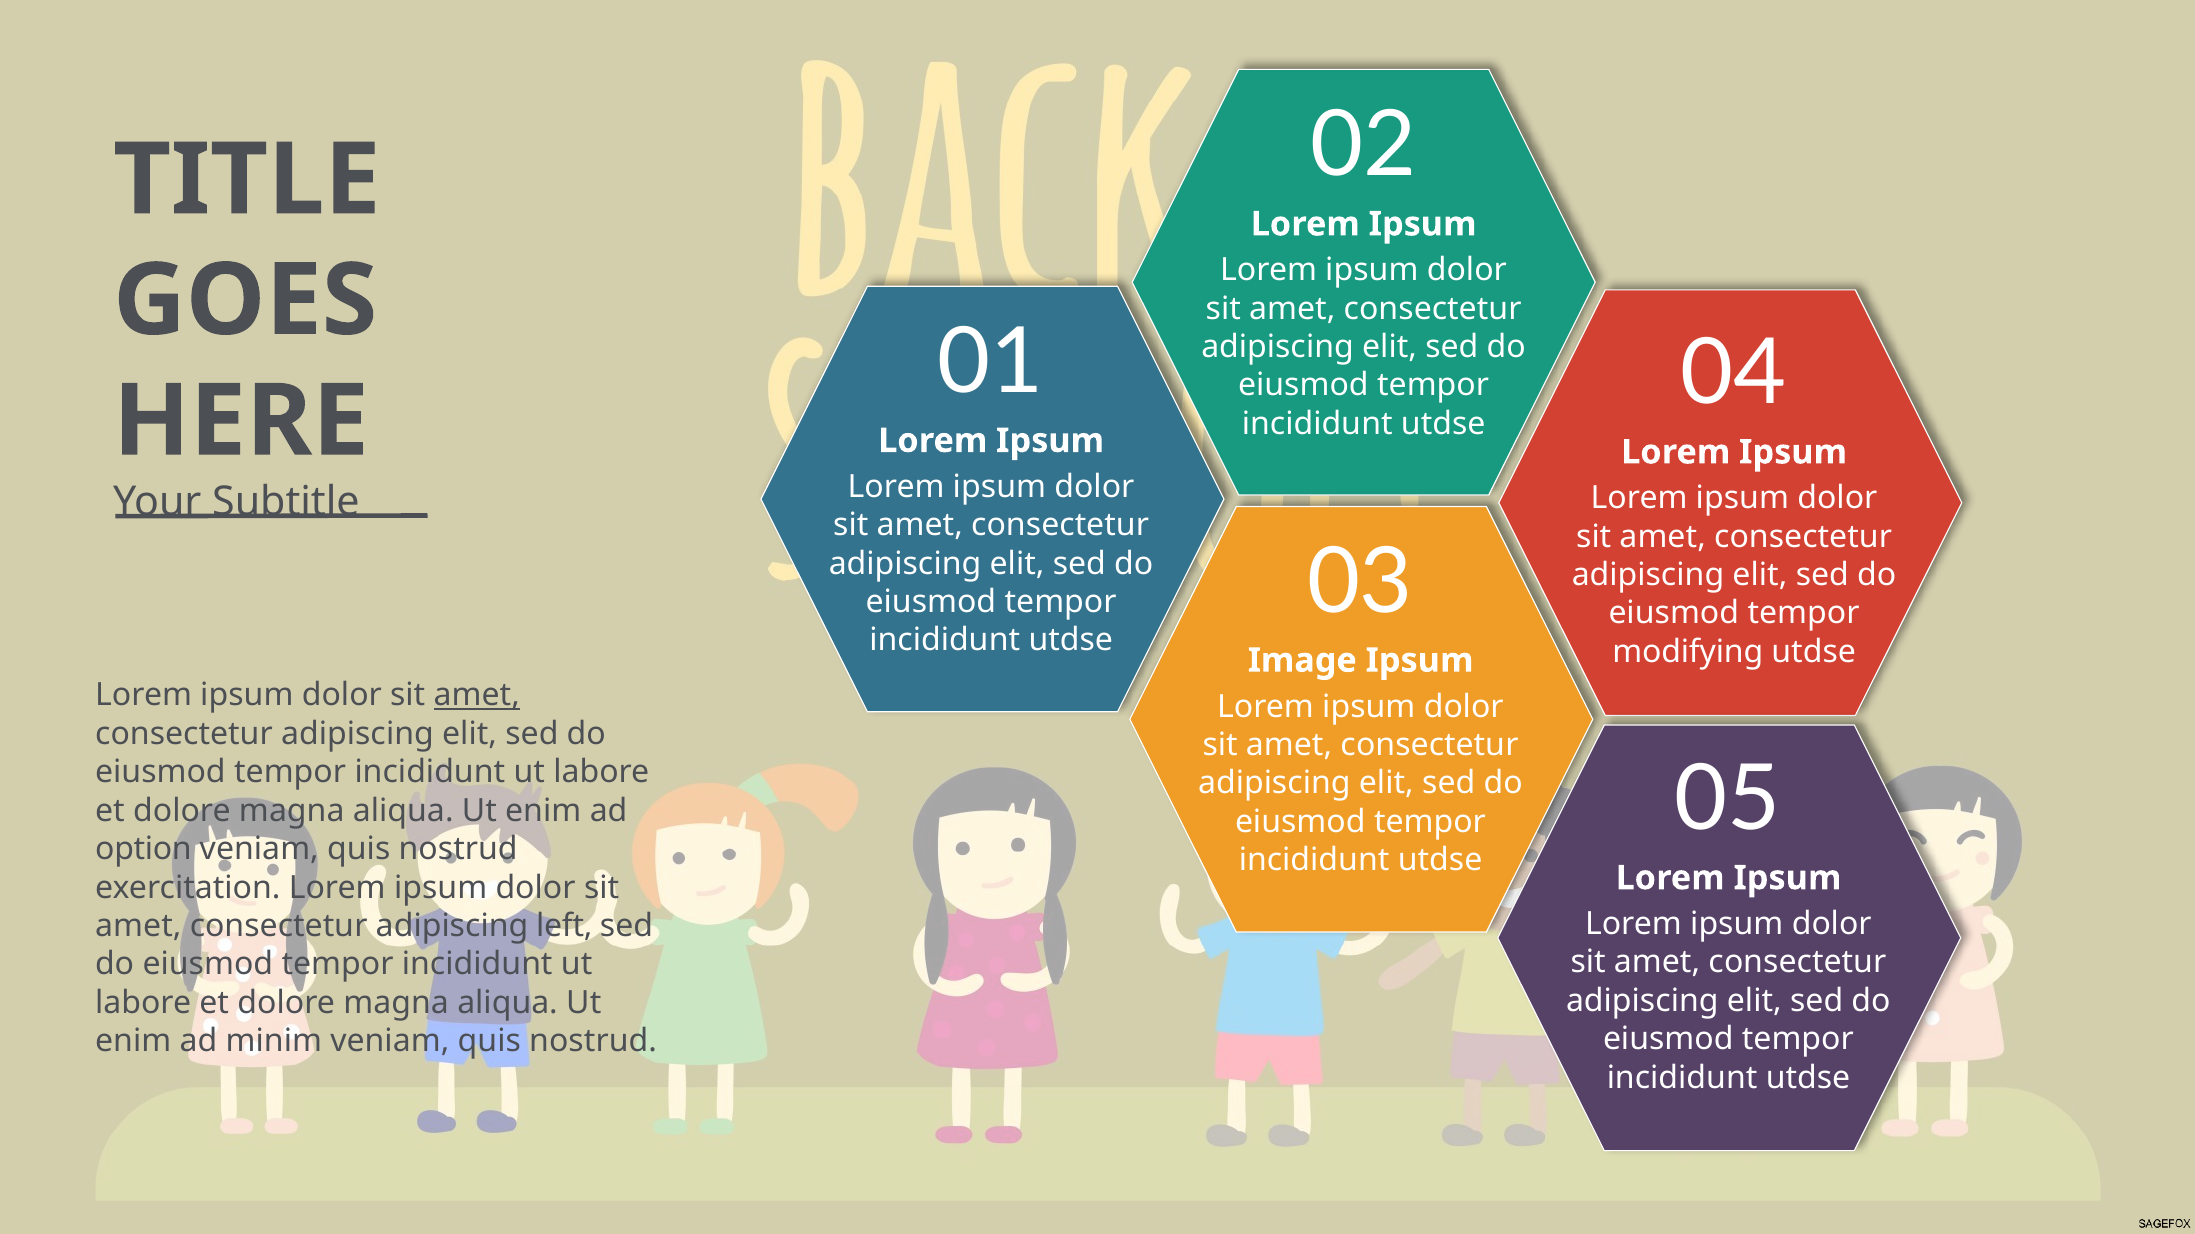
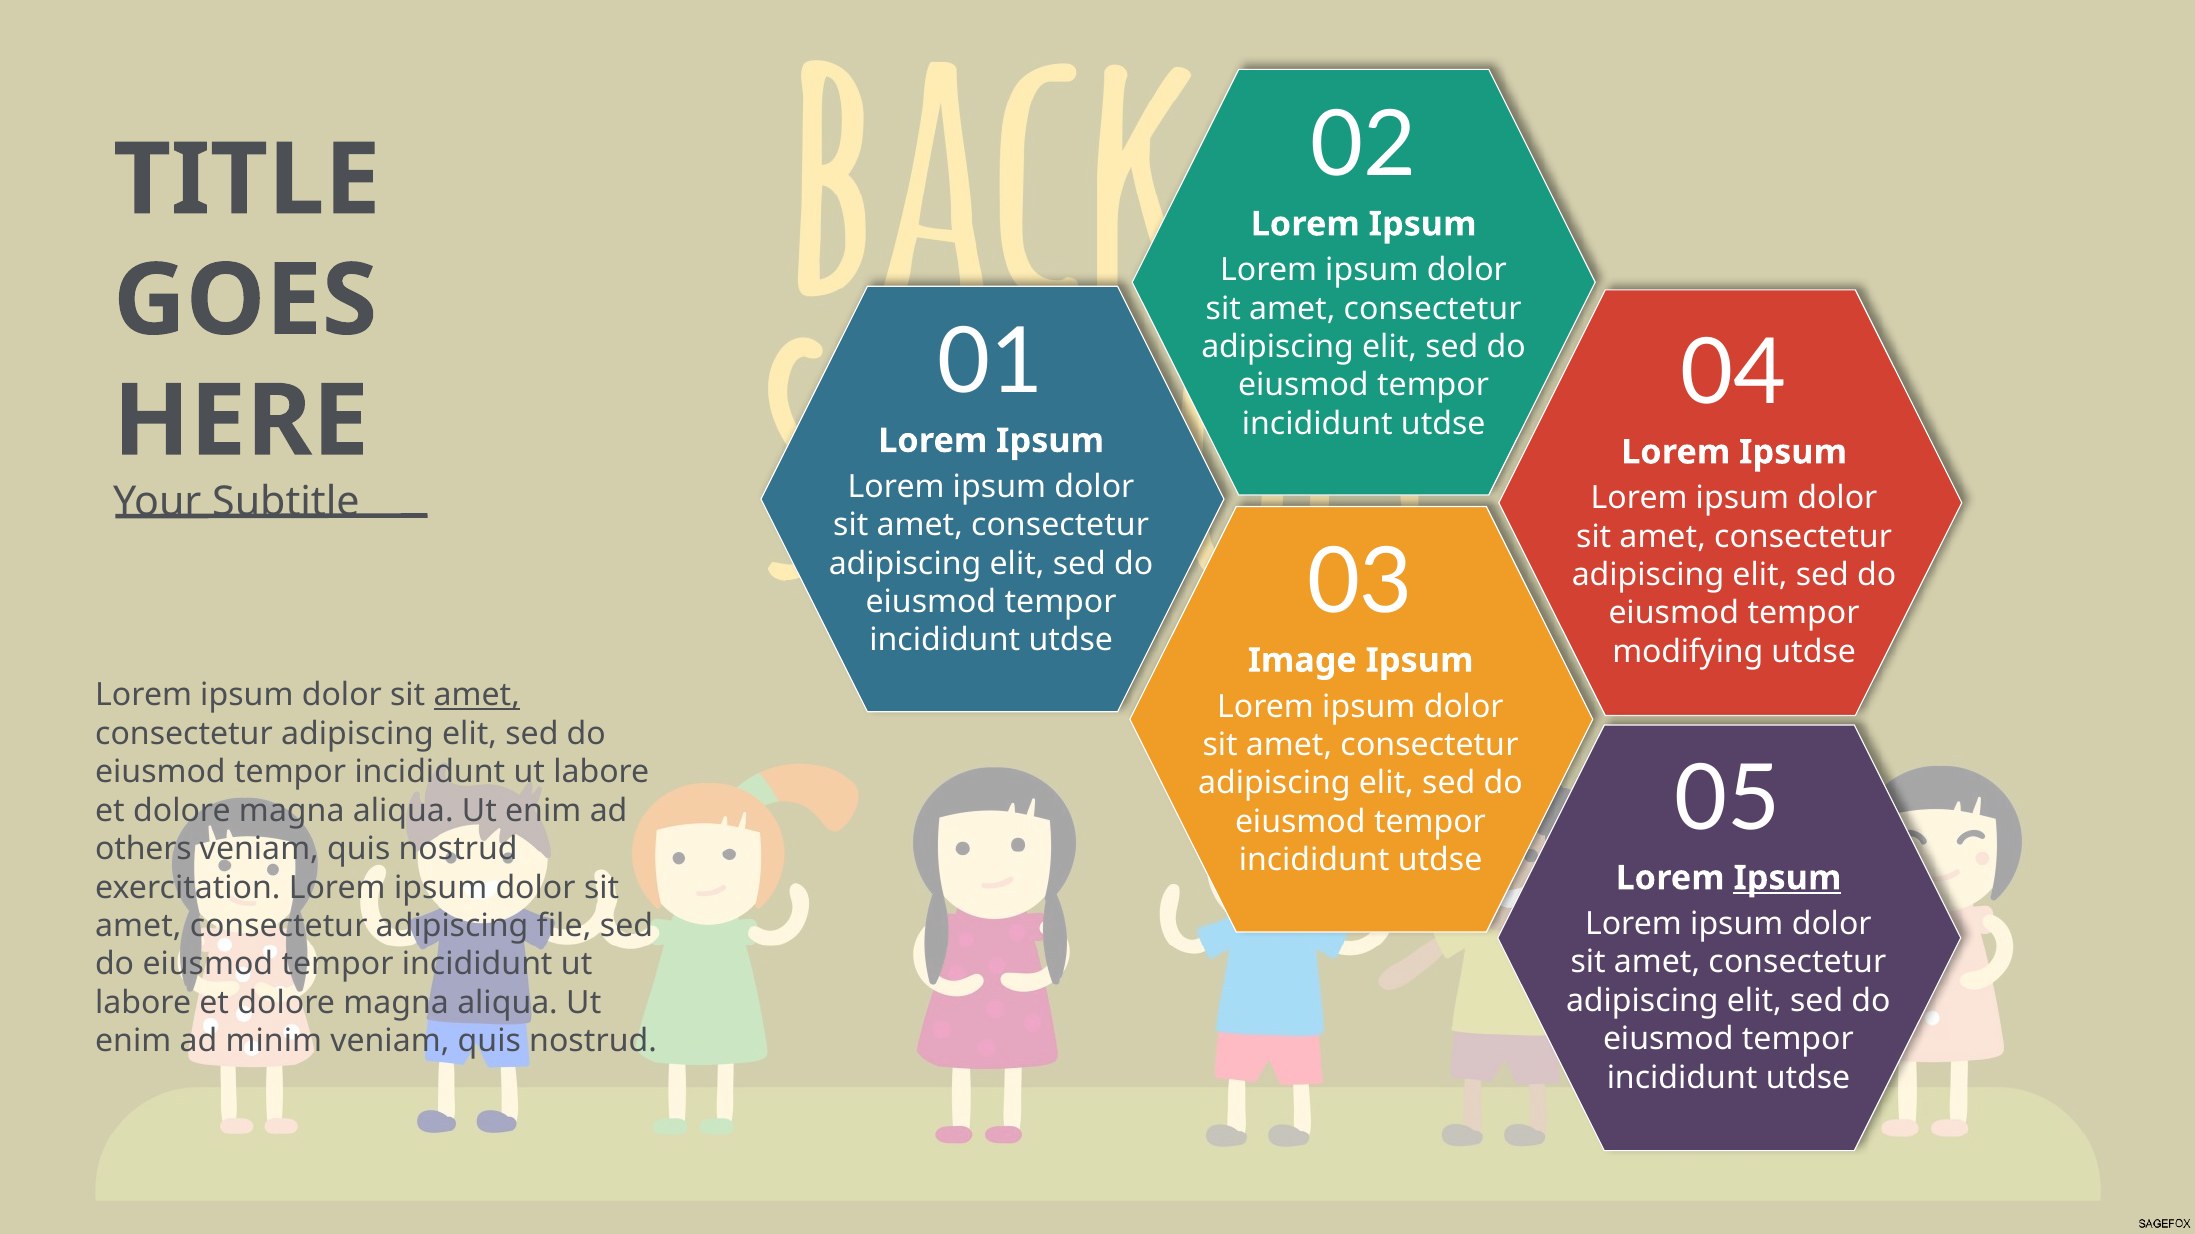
option: option -> others (143, 849)
Ipsum underline: none -> present (1787, 878)
left: left -> file (564, 926)
